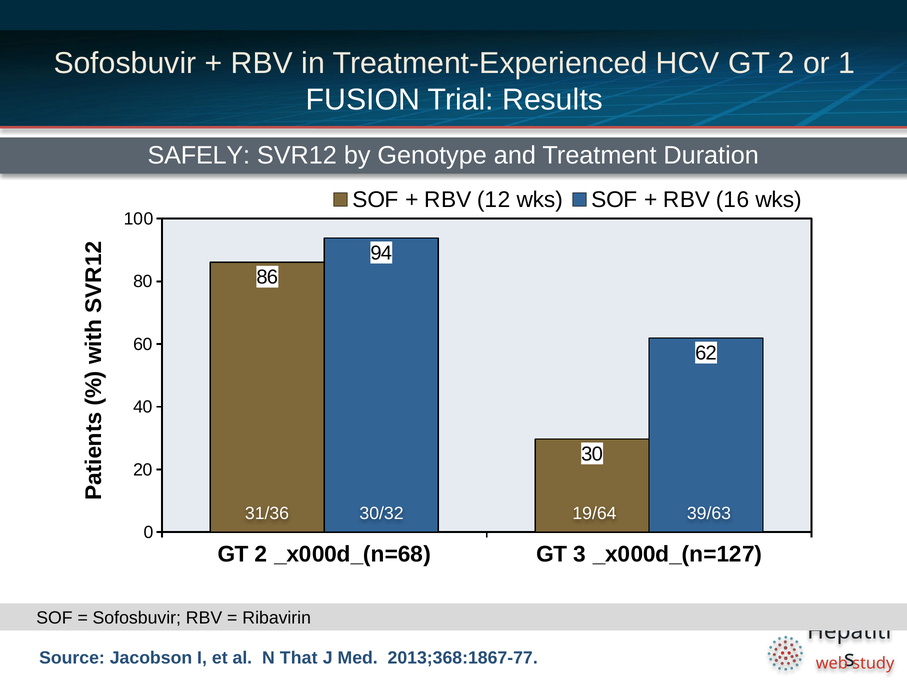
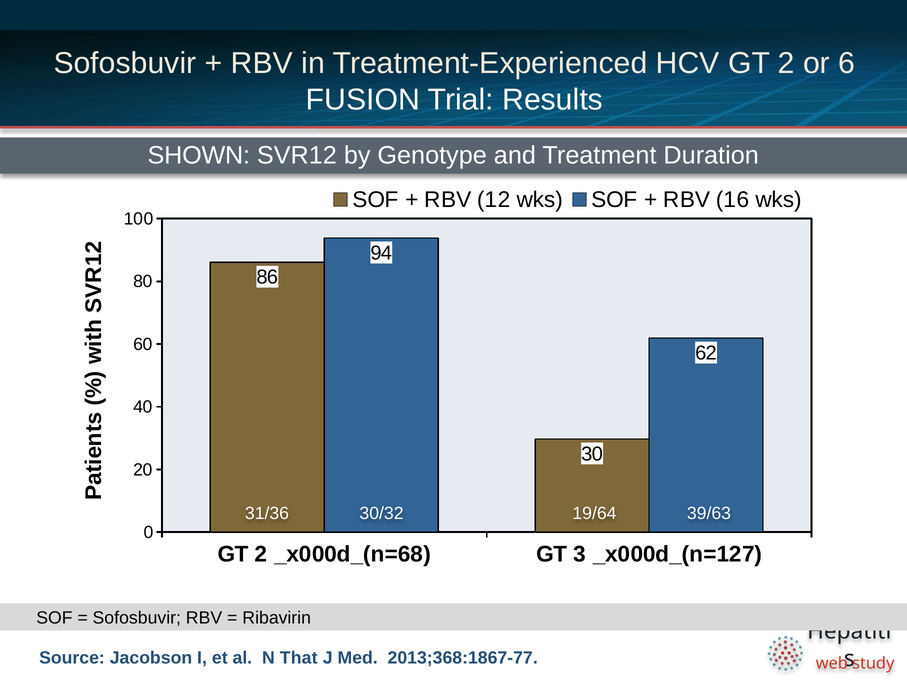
or 1: 1 -> 6 (847, 63)
SAFELY: SAFELY -> SHOWN (199, 155)
